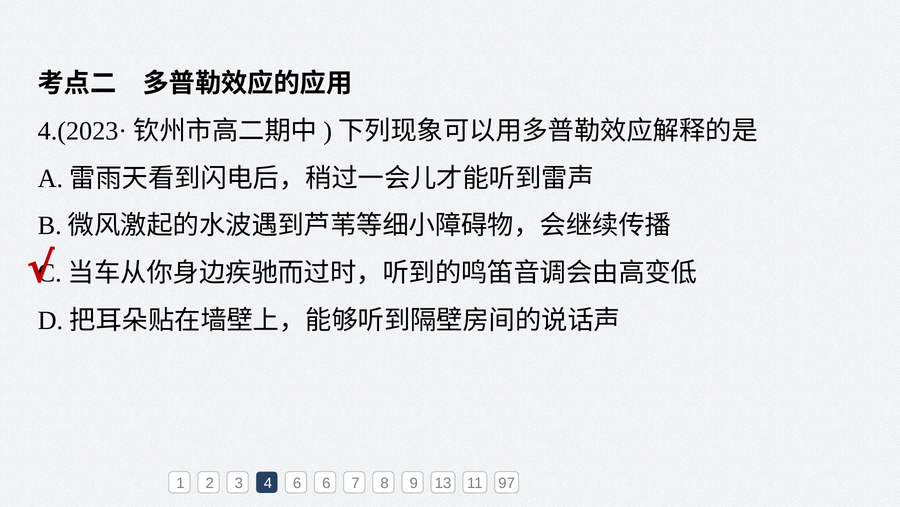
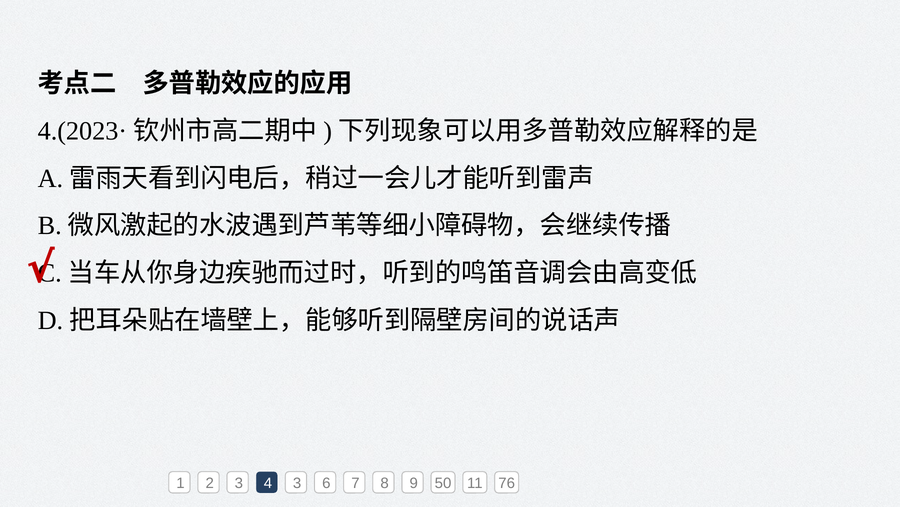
4 6: 6 -> 3 (297, 483)
13: 13 -> 50 (443, 483)
97: 97 -> 76 (507, 483)
